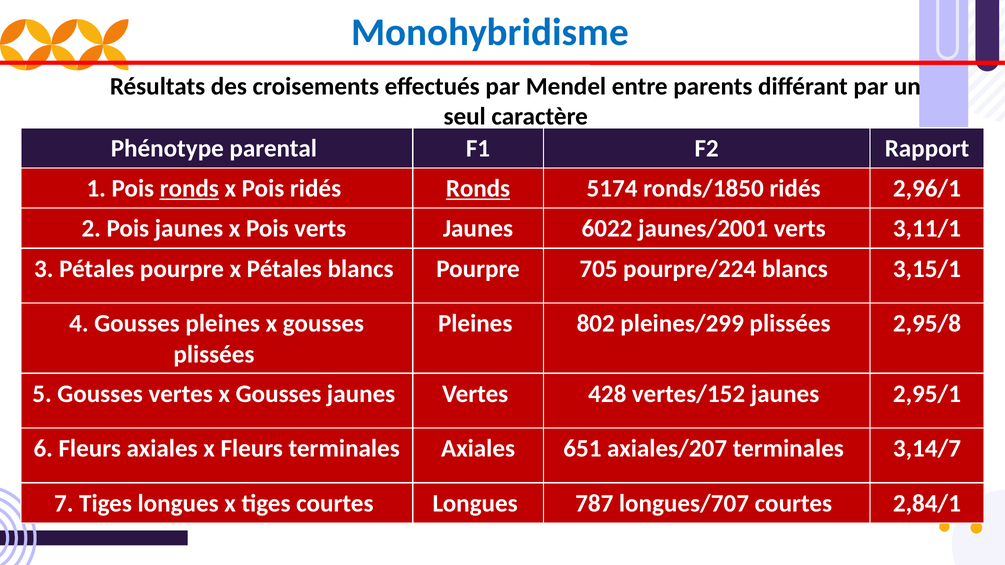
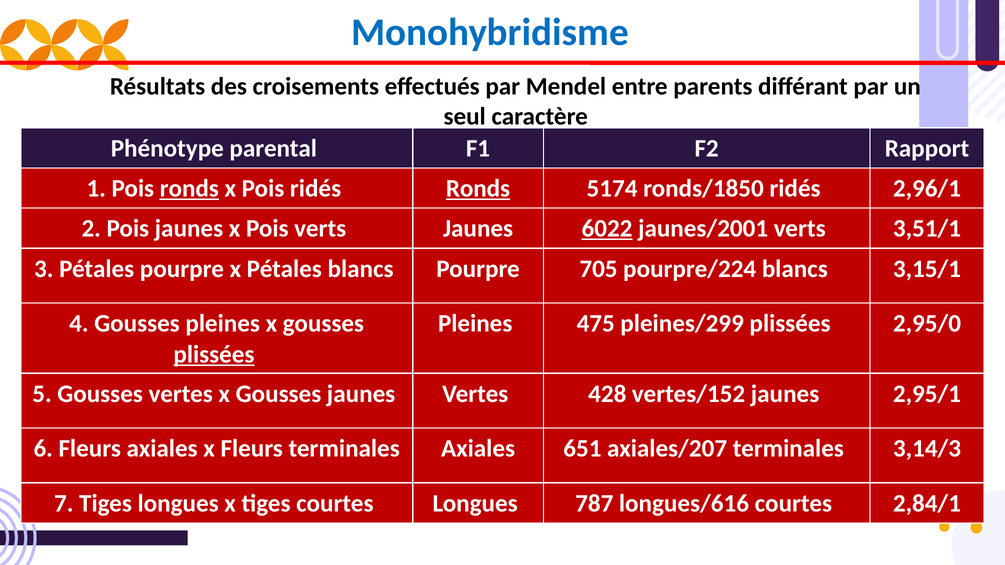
6022 underline: none -> present (607, 229)
3,11/1: 3,11/1 -> 3,51/1 (927, 229)
802: 802 -> 475 (596, 324)
2,95/8: 2,95/8 -> 2,95/0 (927, 324)
plissées underline: none -> present (214, 354)
3,14/7: 3,14/7 -> 3,14/3 (927, 449)
longues/707: longues/707 -> longues/616 (684, 504)
